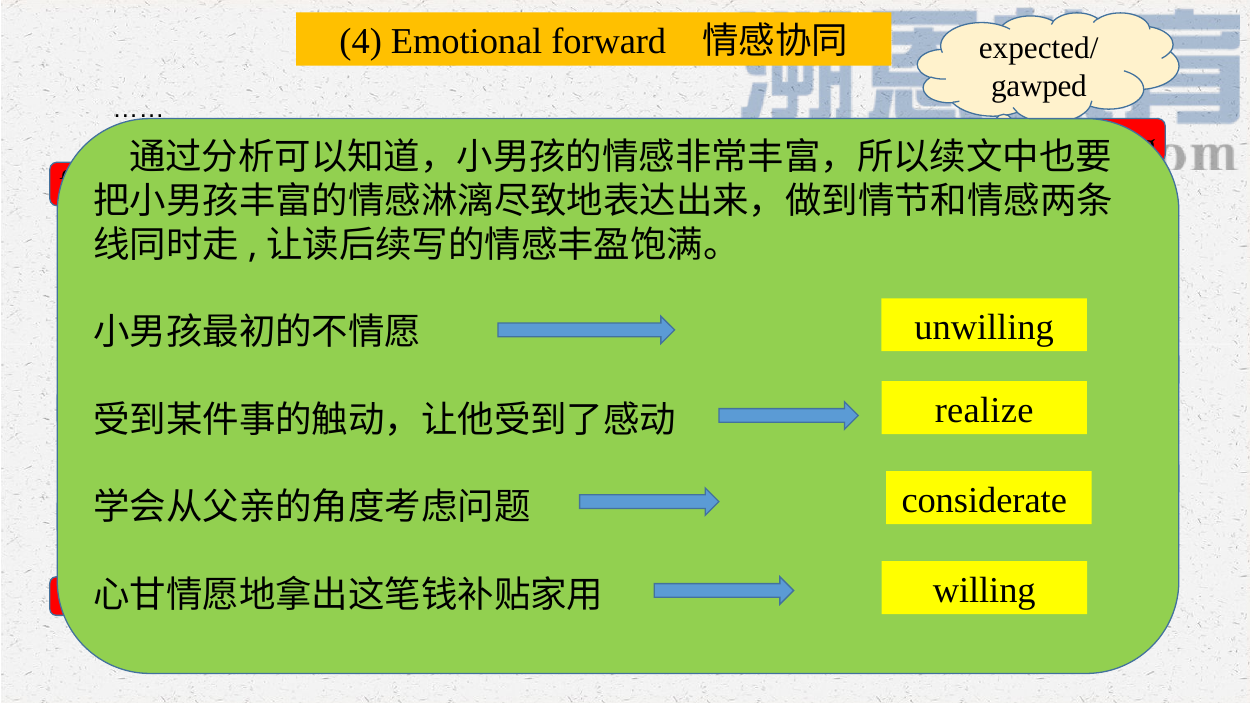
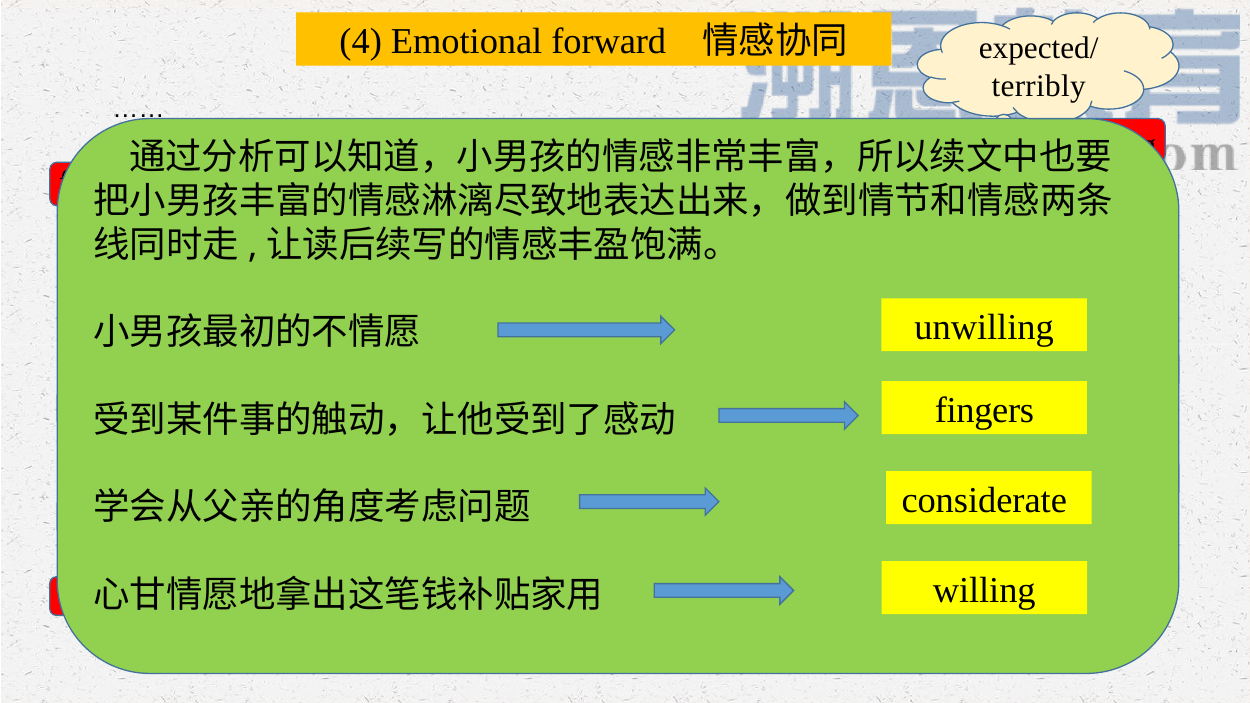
gawped: gawped -> terribly (1039, 86)
realize: realize -> fingers (984, 410)
